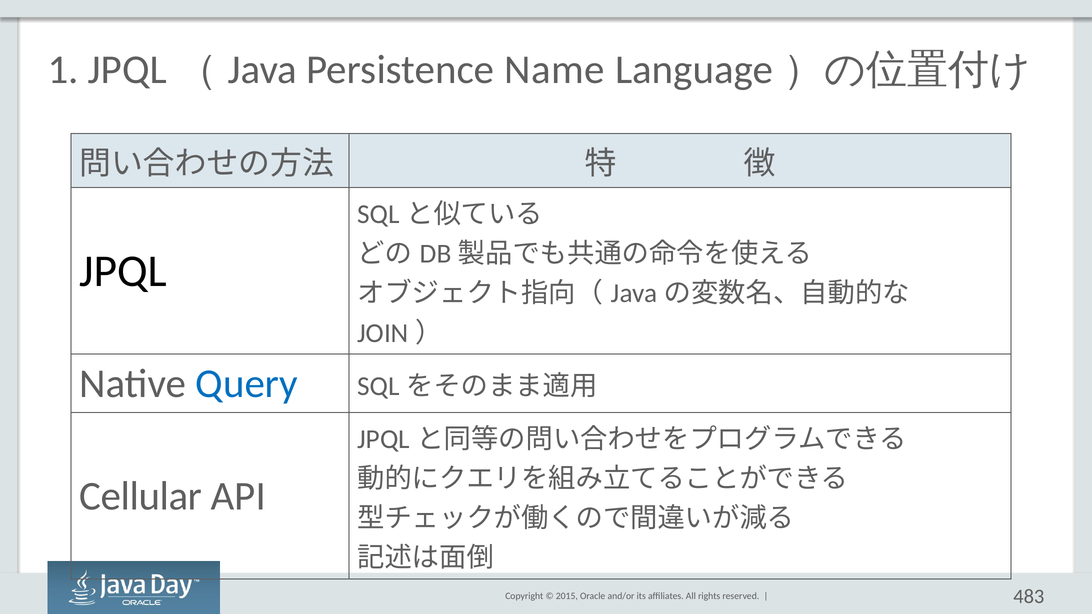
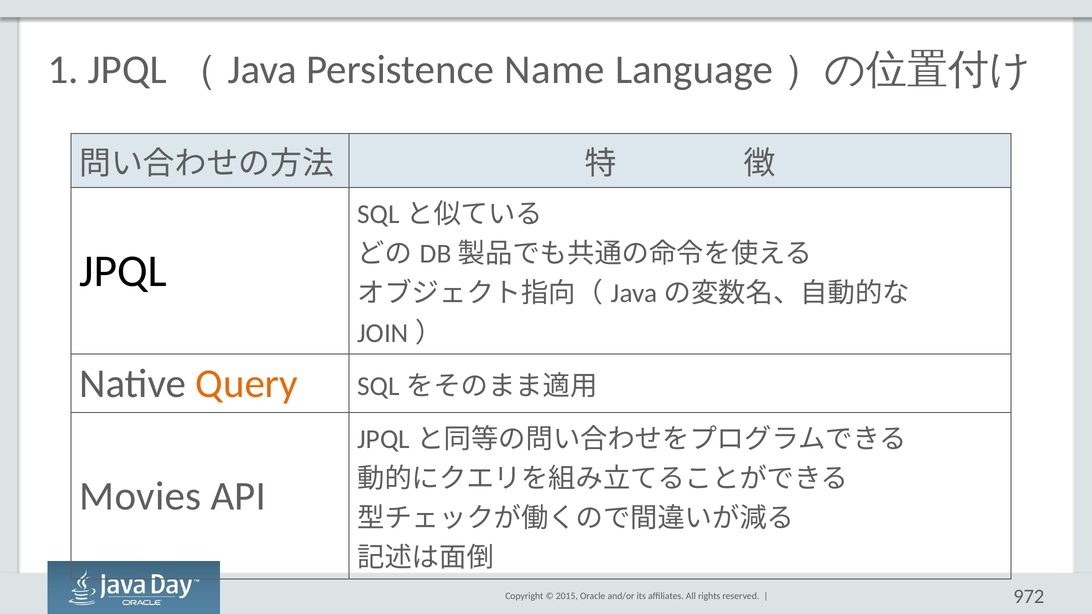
Query colour: blue -> orange (247, 384)
Cellular: Cellular -> Movies (140, 496)
483: 483 -> 972 (1029, 597)
